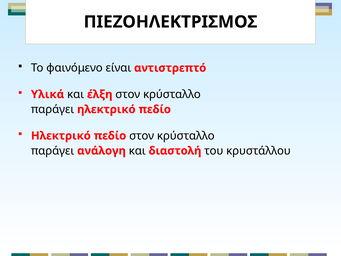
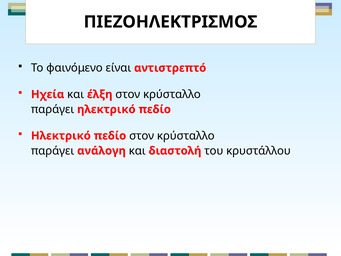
Υλικά: Υλικά -> Ηχεία (48, 94)
